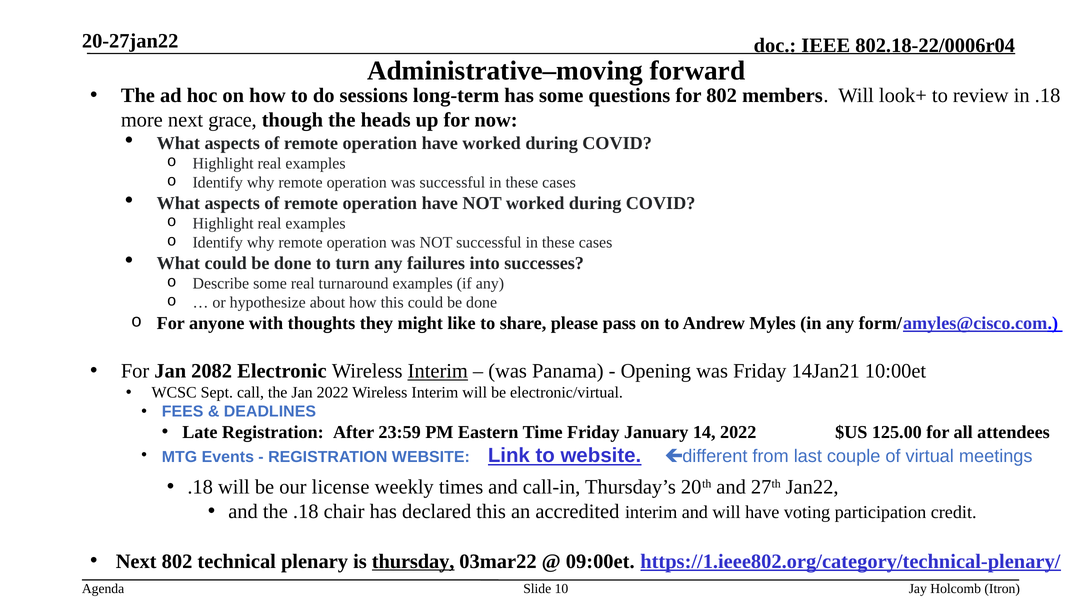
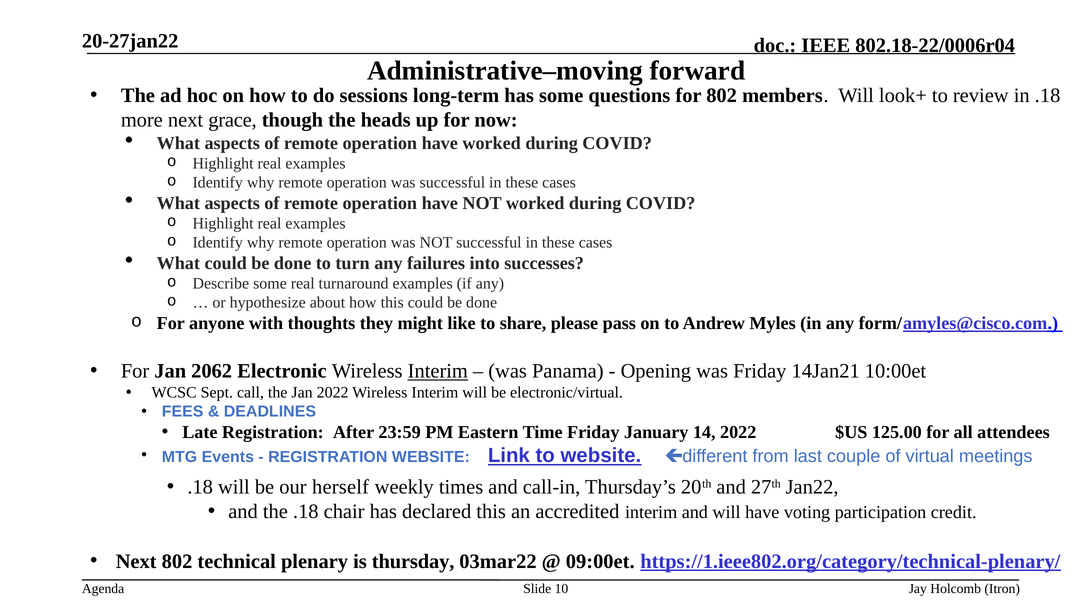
2082: 2082 -> 2062 (212, 371)
license: license -> herself (341, 487)
thursday underline: present -> none (413, 561)
